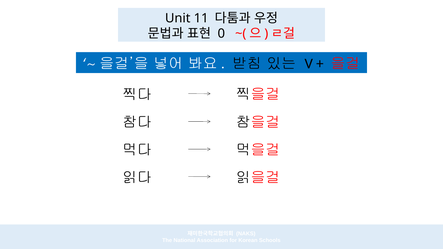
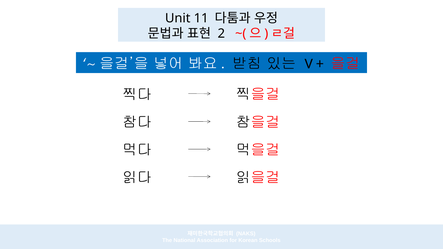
0: 0 -> 2 (221, 34)
